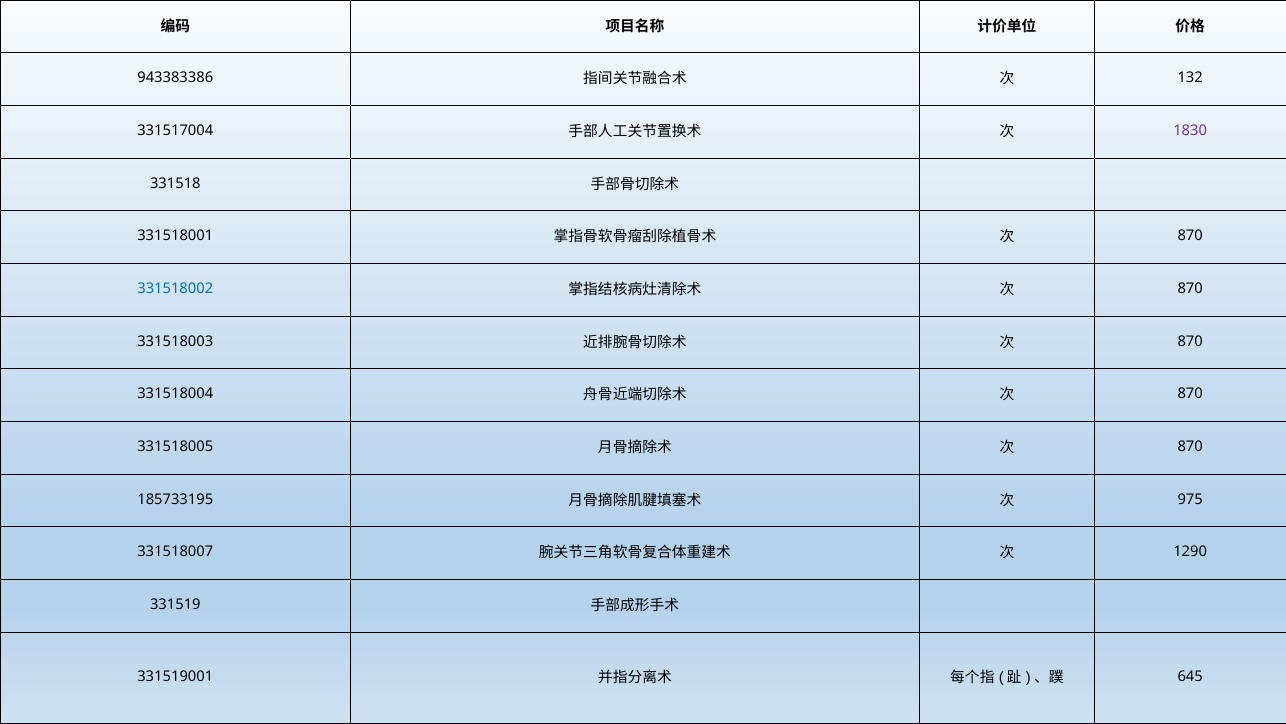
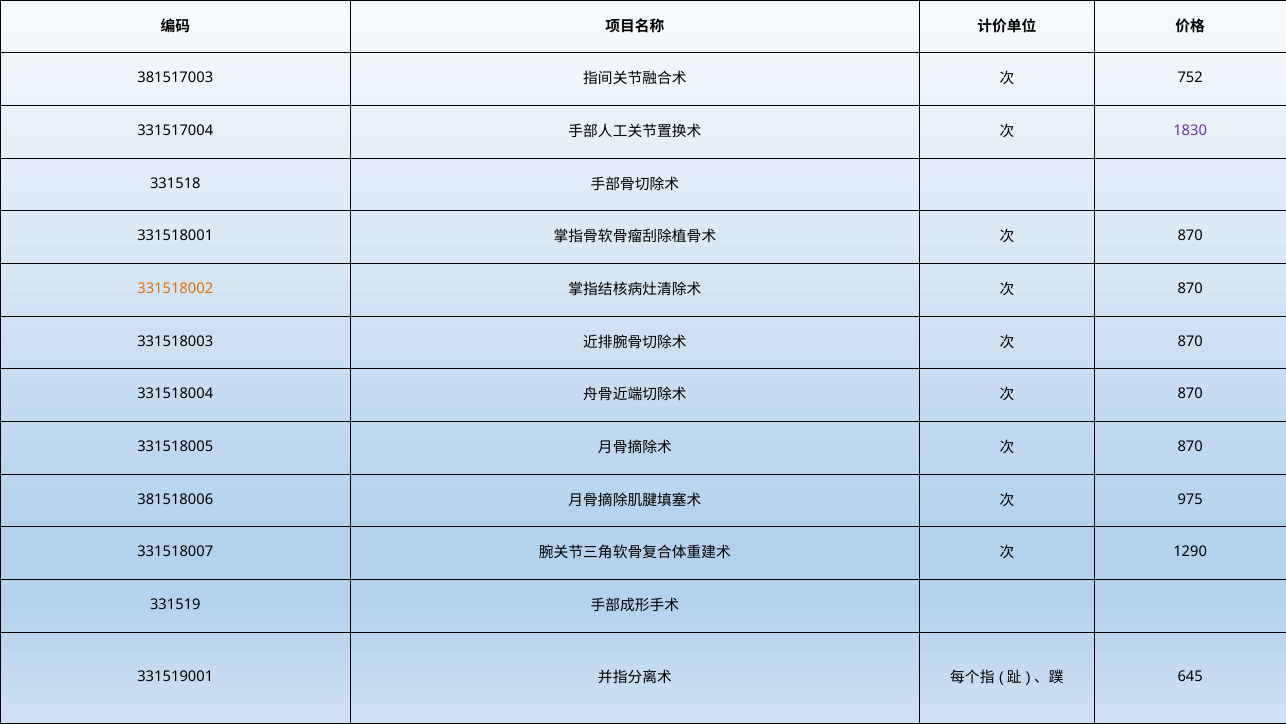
943383386: 943383386 -> 381517003 (175, 78)
132: 132 -> 752 (1190, 78)
331518002 colour: blue -> orange (175, 289)
185733195: 185733195 -> 381518006 (175, 499)
